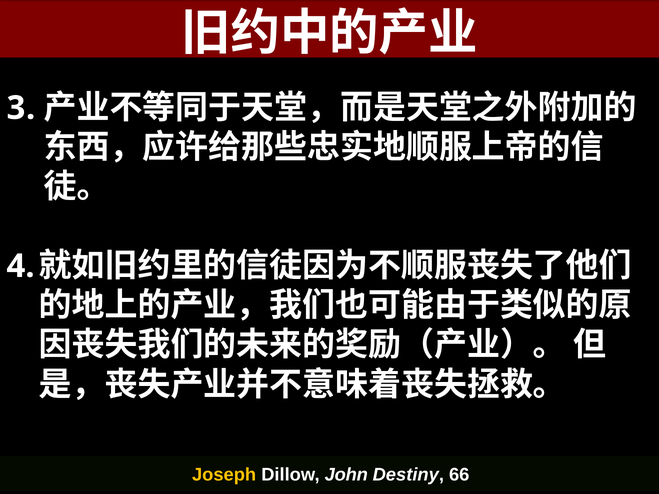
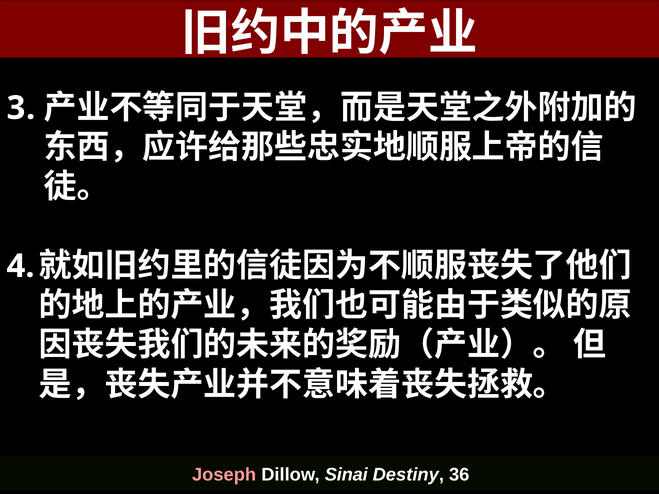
Joseph colour: yellow -> pink (224, 475)
John: John -> Sinai (346, 475)
66: 66 -> 36 (459, 475)
